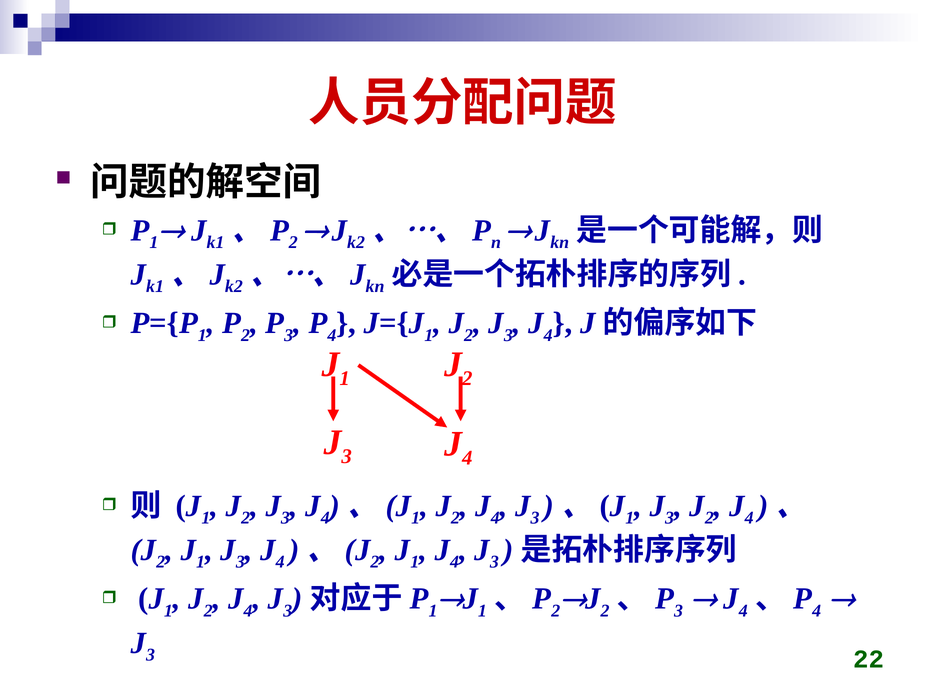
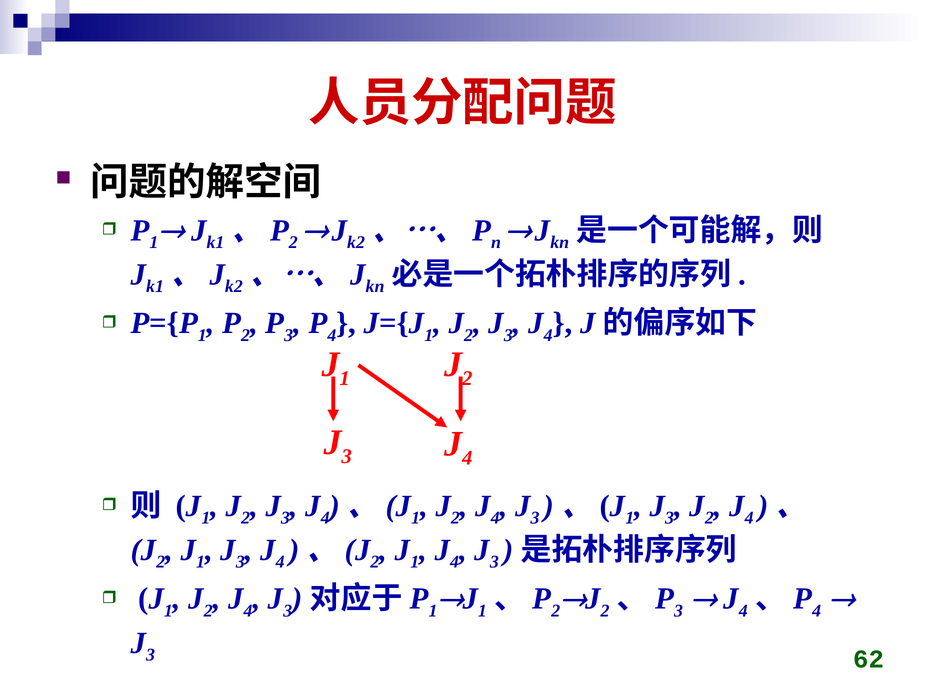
22: 22 -> 62 (869, 660)
